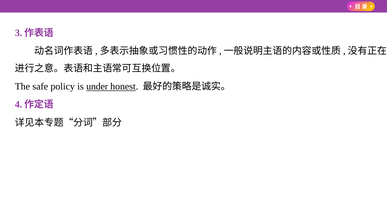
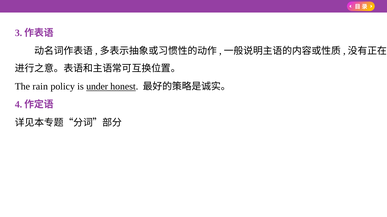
safe: safe -> rain (40, 87)
